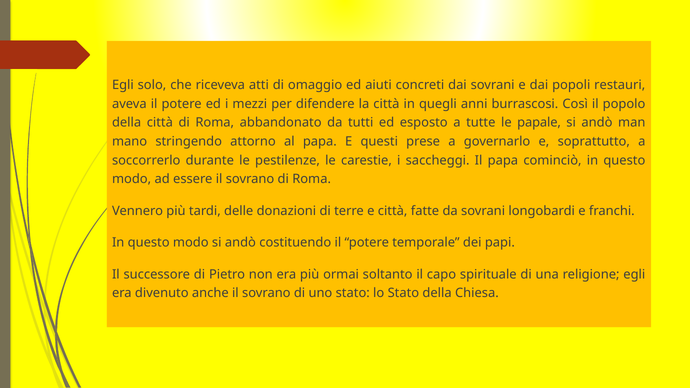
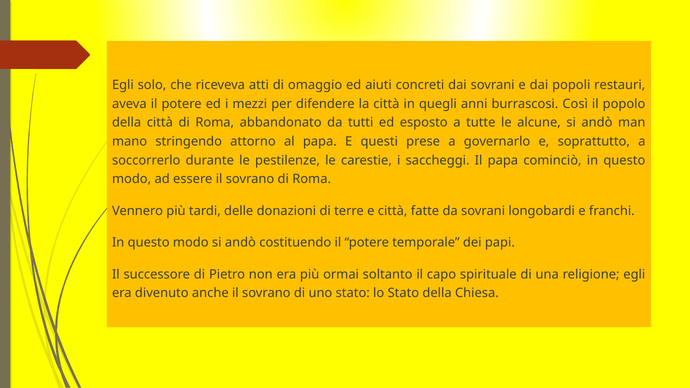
papale: papale -> alcune (539, 123)
